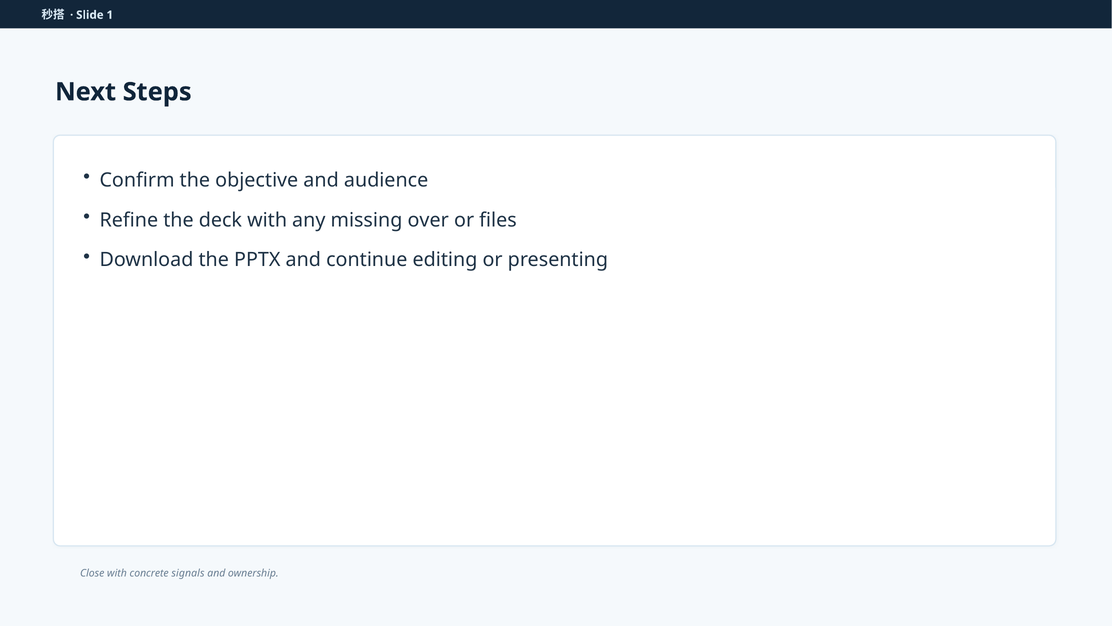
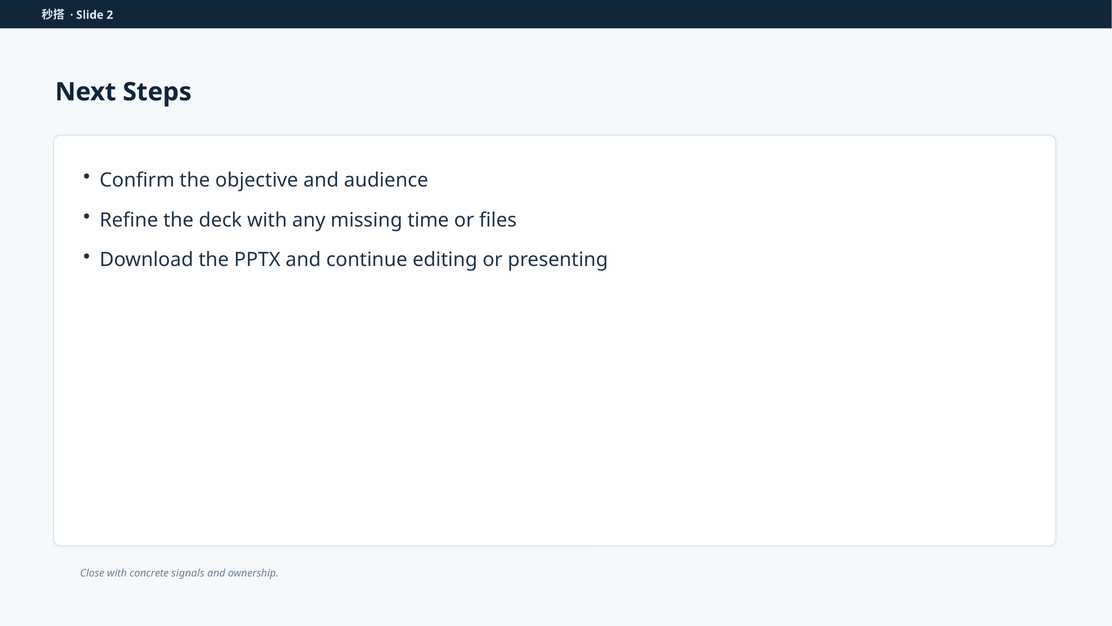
1: 1 -> 2 (110, 15)
over: over -> time (428, 220)
